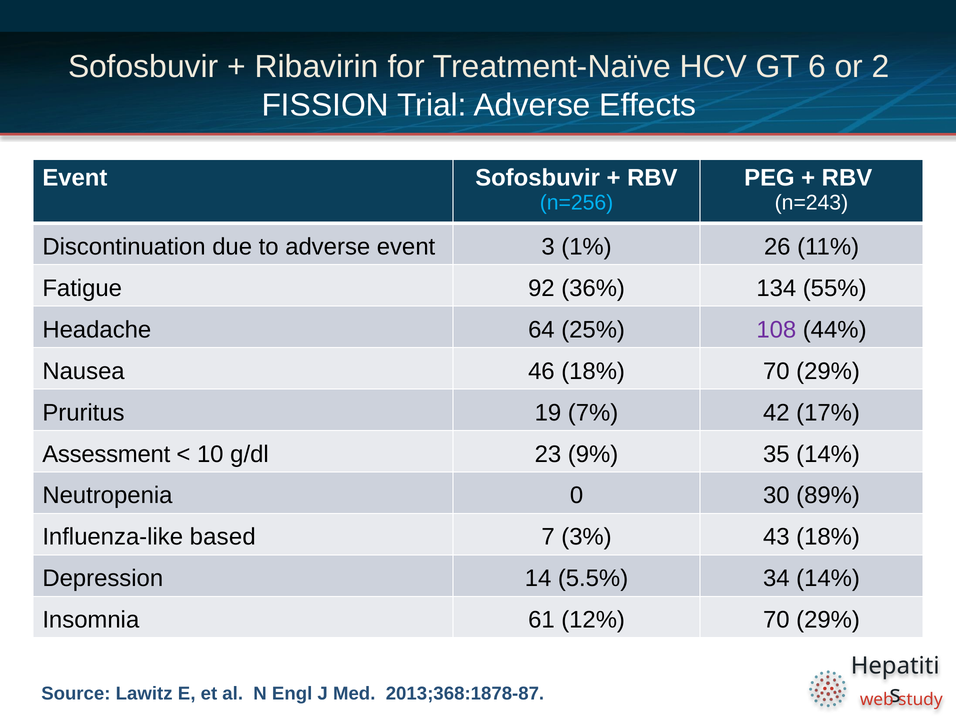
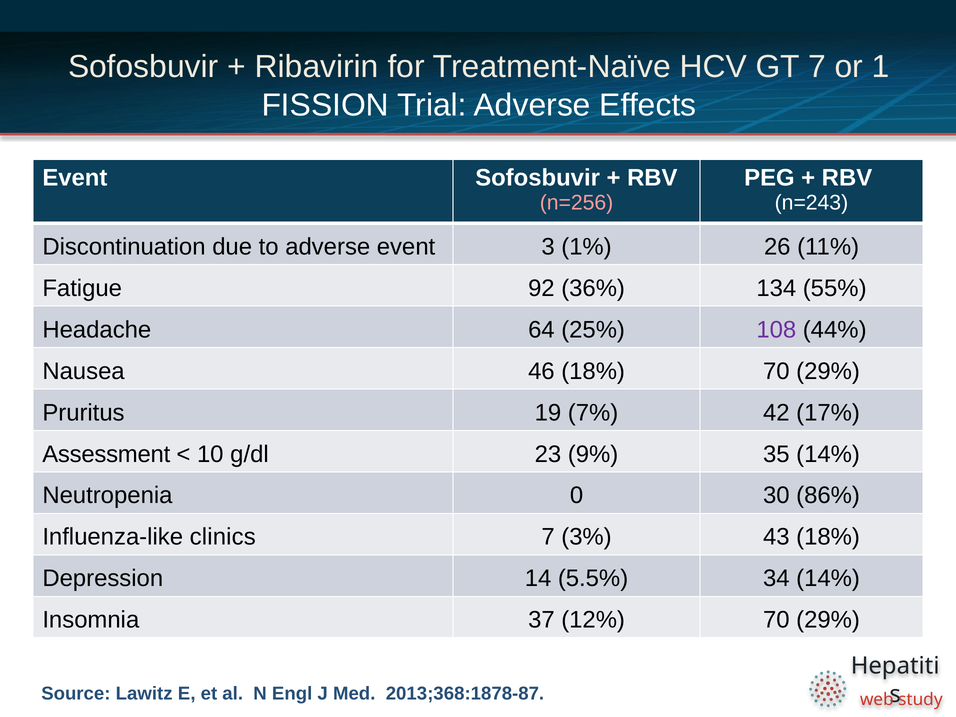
GT 6: 6 -> 7 (817, 67)
2: 2 -> 1 (881, 67)
n=256 colour: light blue -> pink (577, 203)
89%: 89% -> 86% (828, 496)
based: based -> clinics (223, 537)
61: 61 -> 37 (541, 620)
